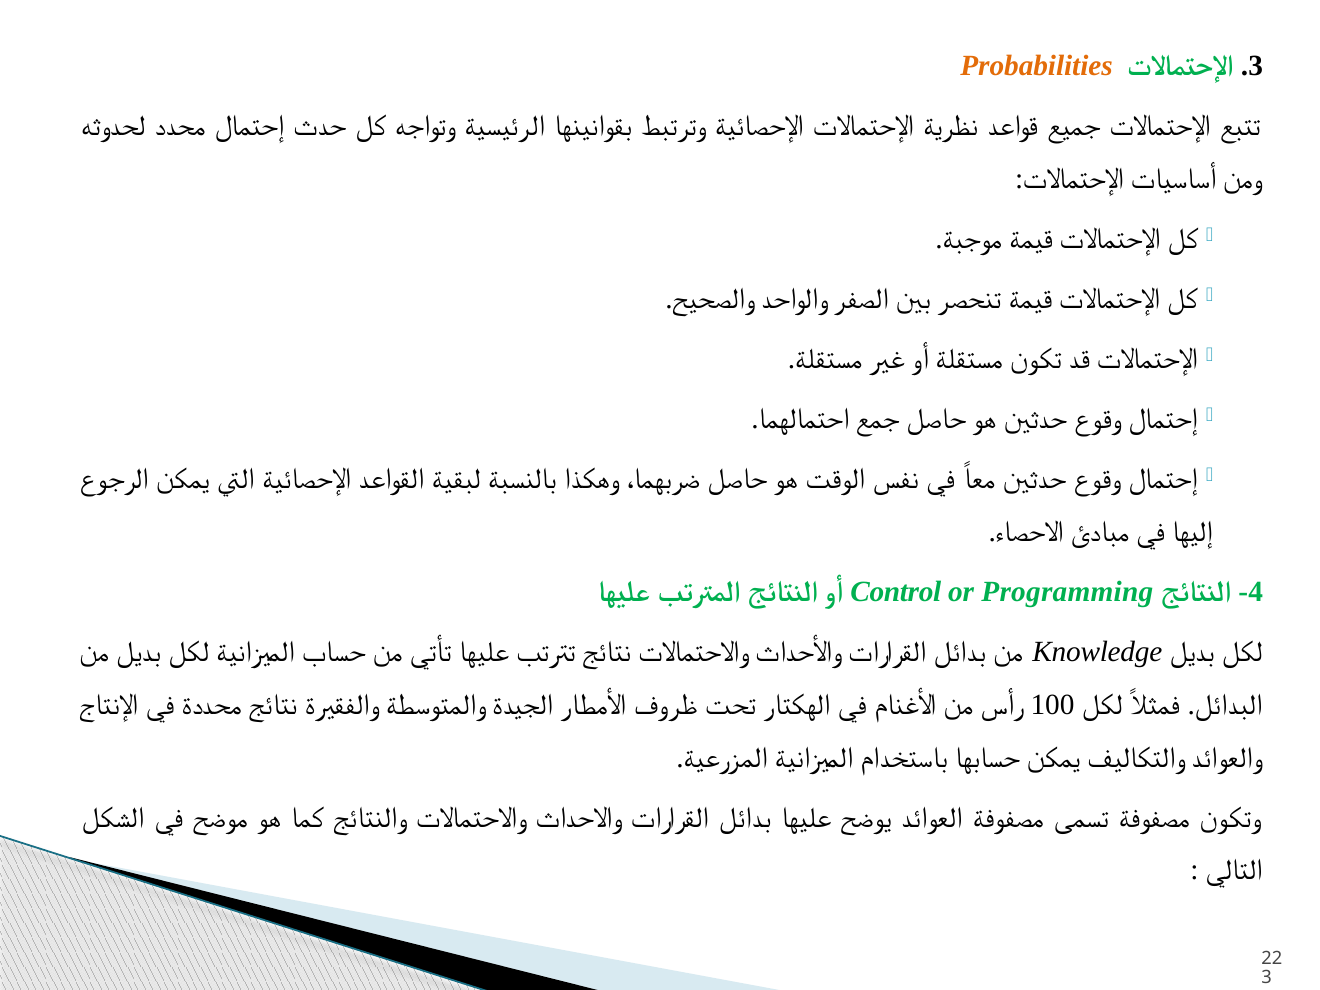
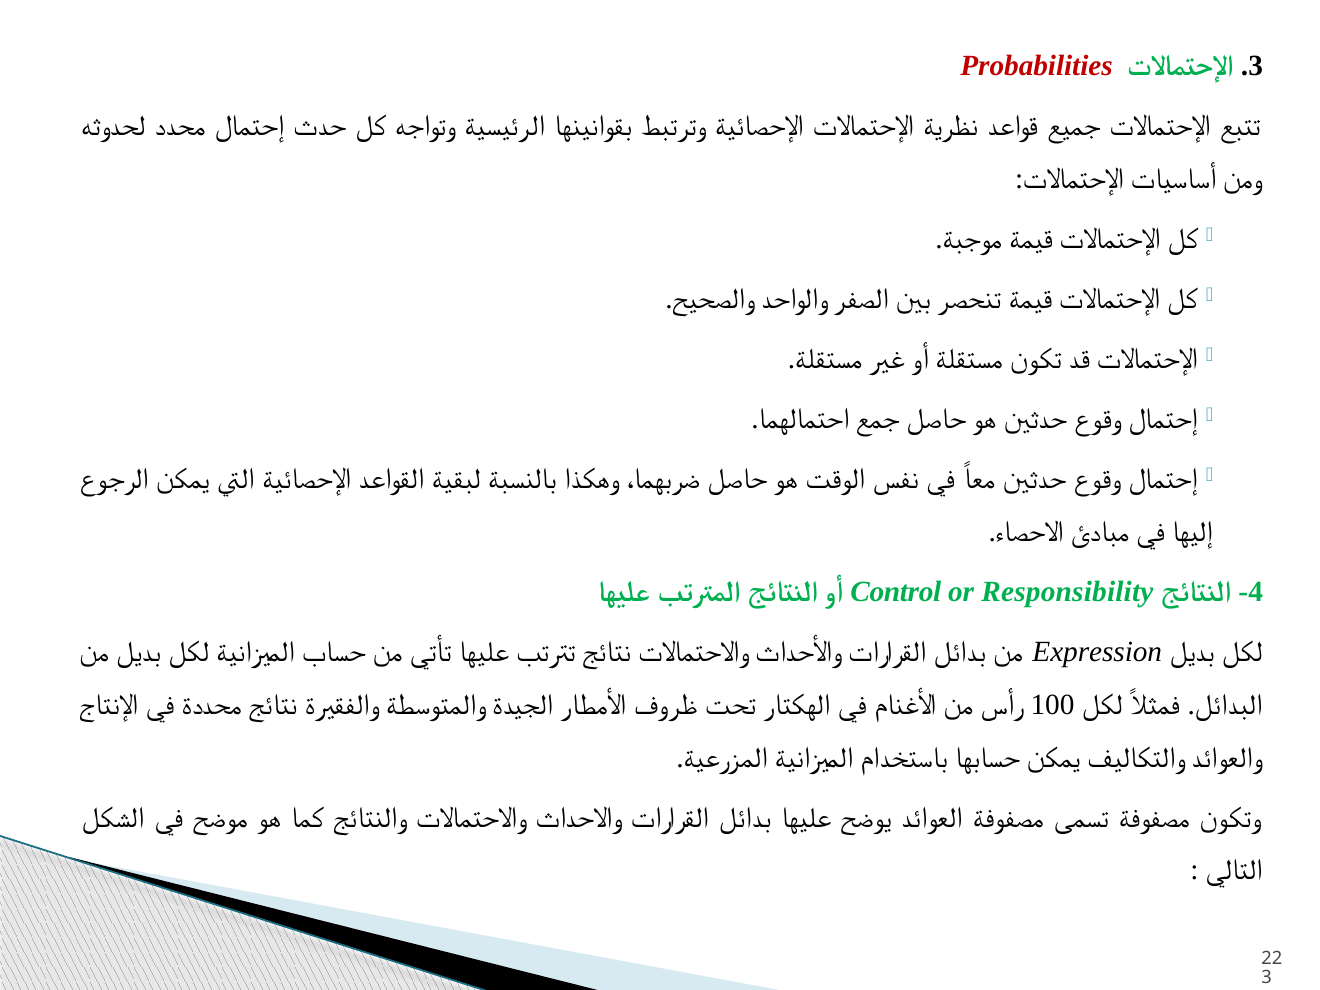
Probabilities colour: orange -> red (1037, 66)
Programming: Programming -> Responsibility (1067, 592)
Knowledge: Knowledge -> Expression (1097, 652)
